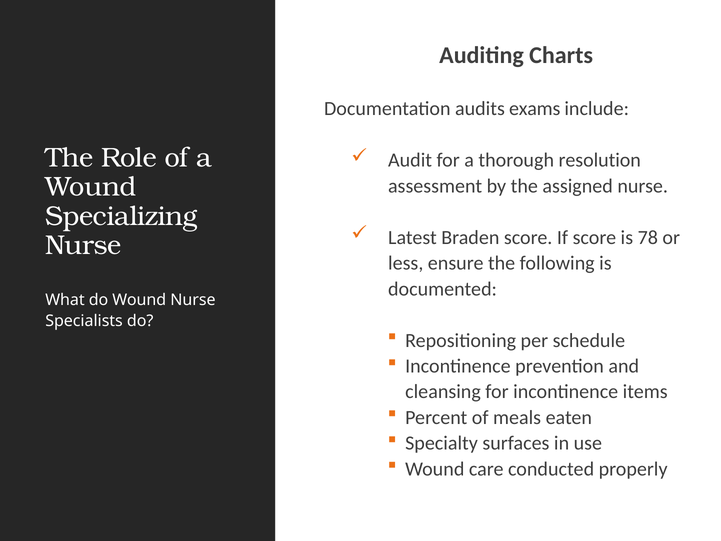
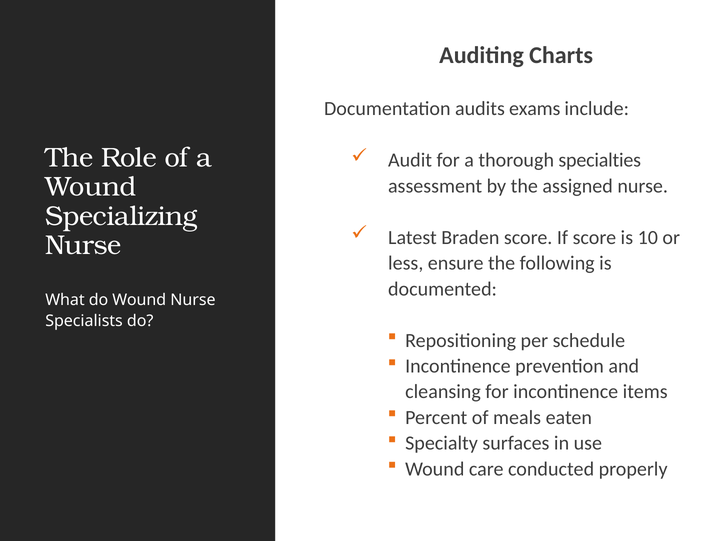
resolution: resolution -> specialties (600, 160)
78: 78 -> 10 (648, 237)
